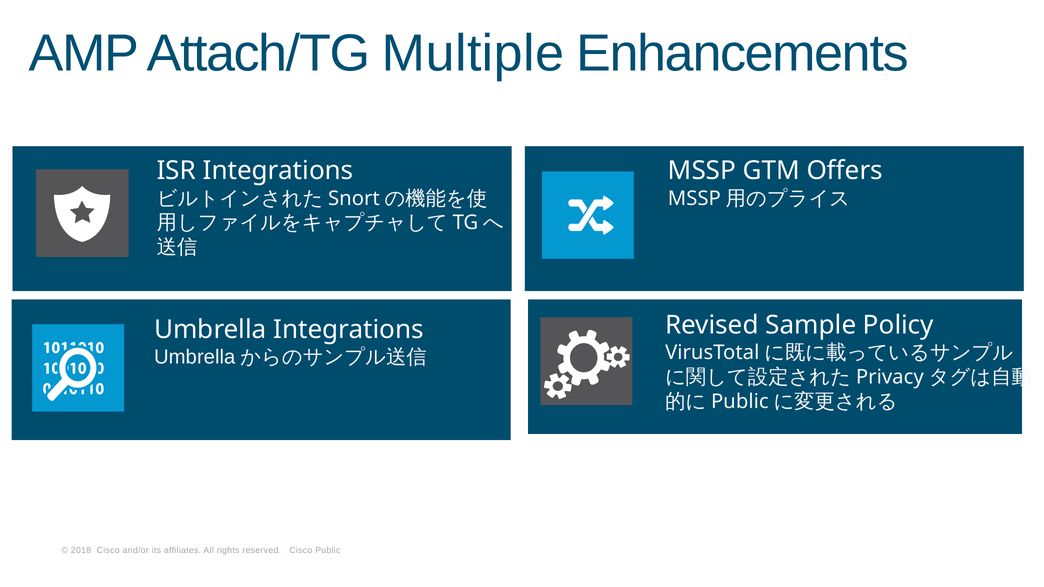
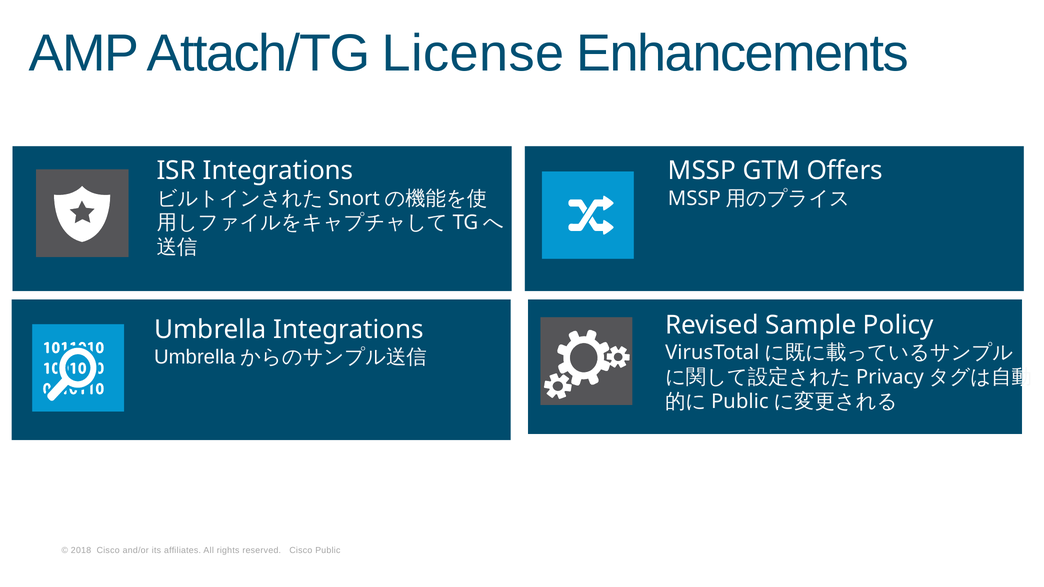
Multiple: Multiple -> License (473, 53)
